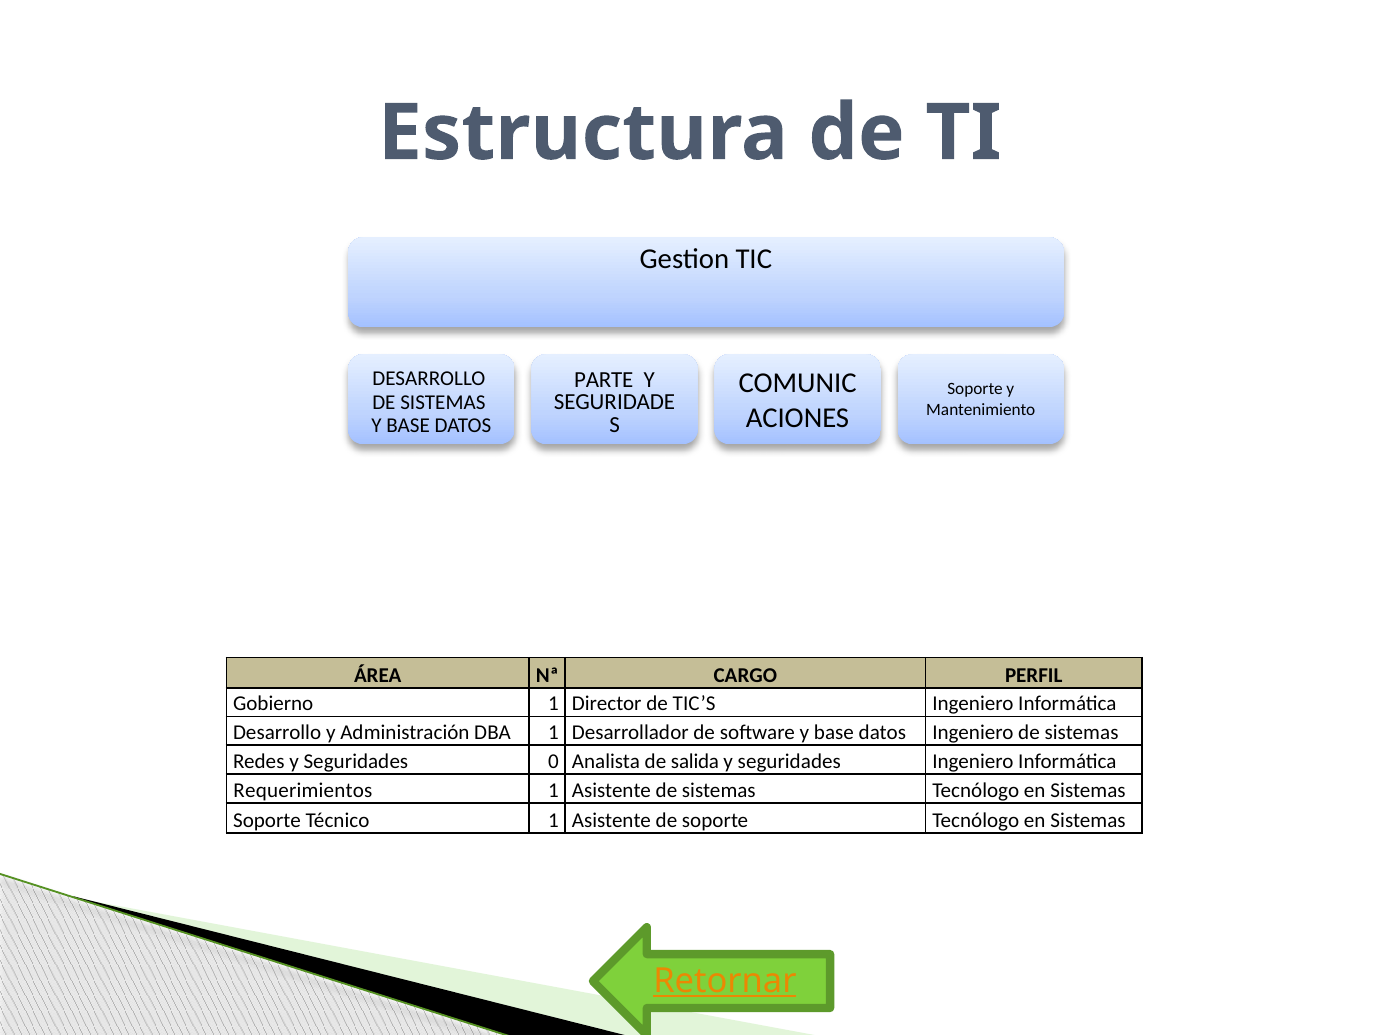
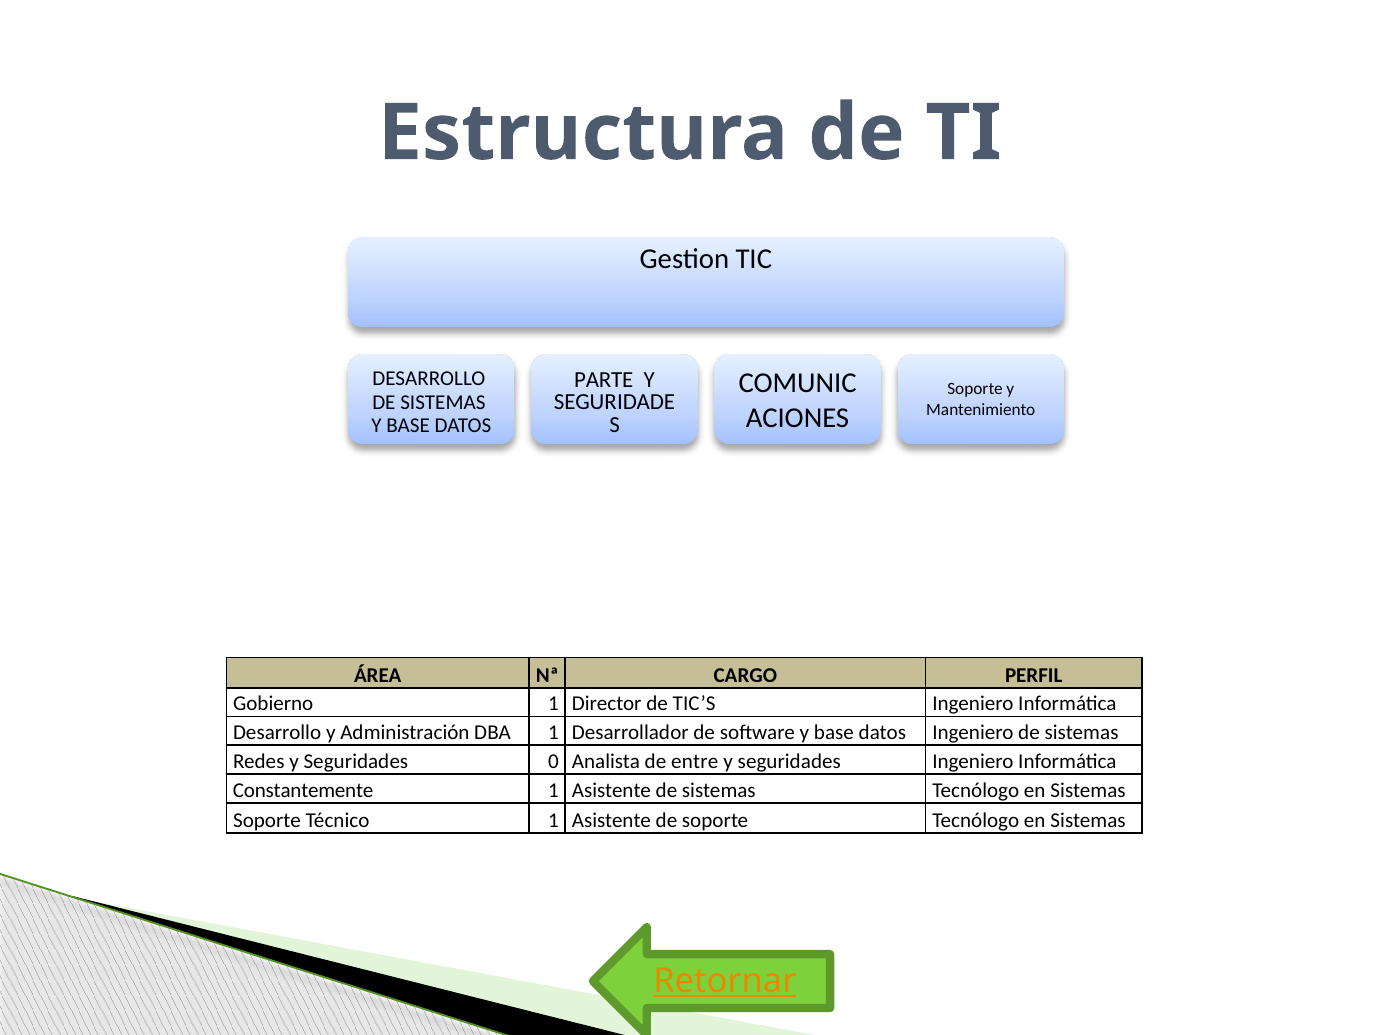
salida: salida -> entre (695, 761)
Requerimientos: Requerimientos -> Constantemente (303, 790)
